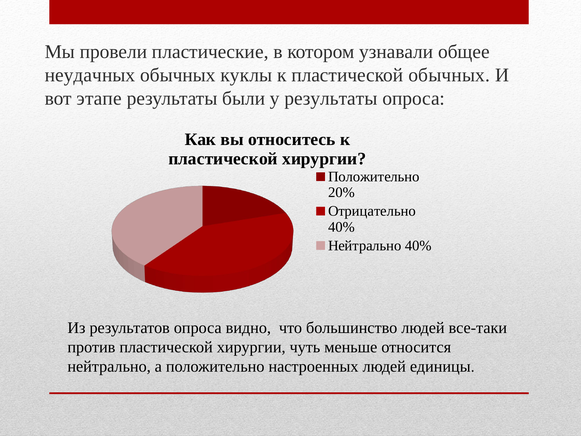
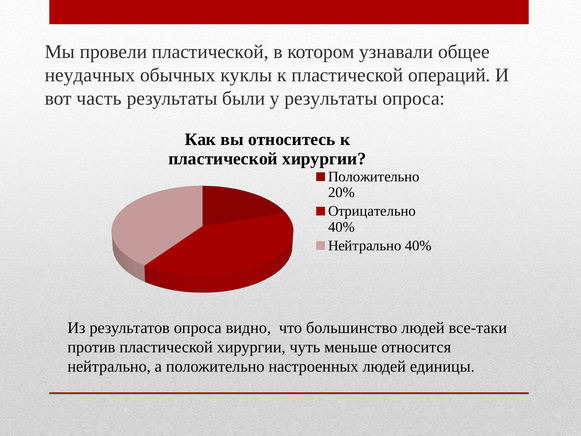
провели пластические: пластические -> пластической (210, 52)
пластической обычных: обычных -> операций (449, 75)
этапе: этапе -> часть (99, 98)
